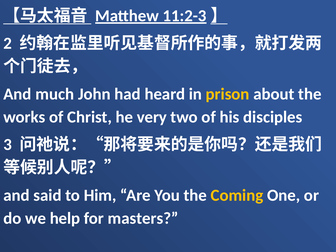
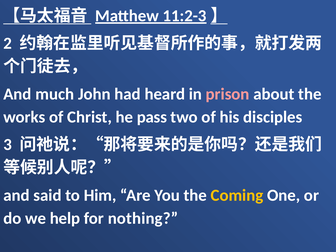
prison colour: yellow -> pink (228, 94)
very: very -> pass (152, 117)
masters: masters -> nothing (143, 218)
